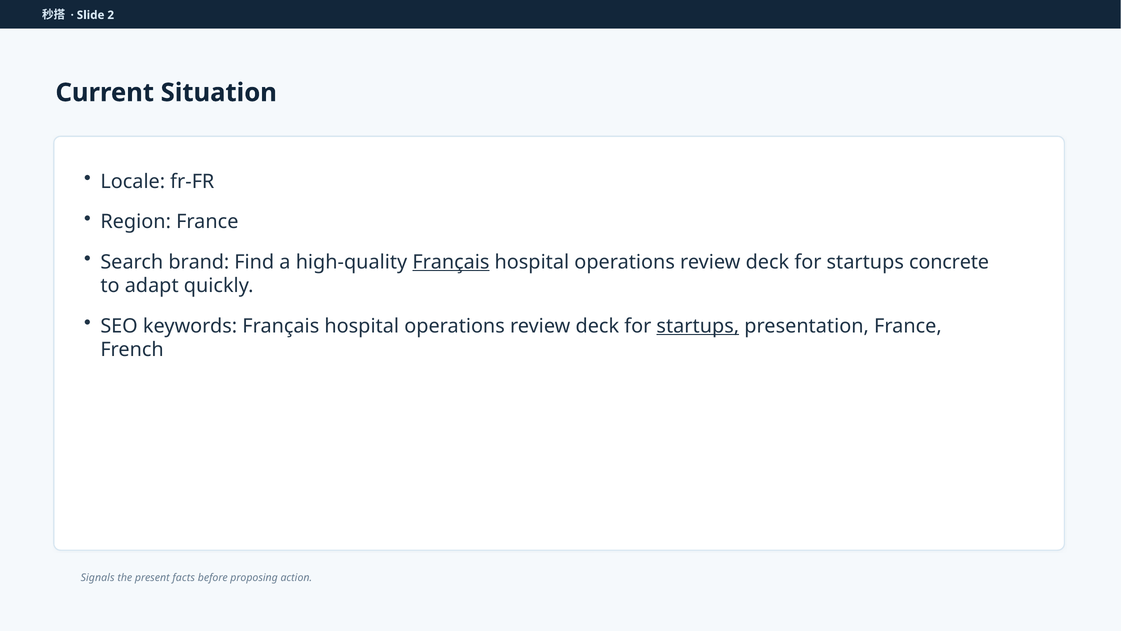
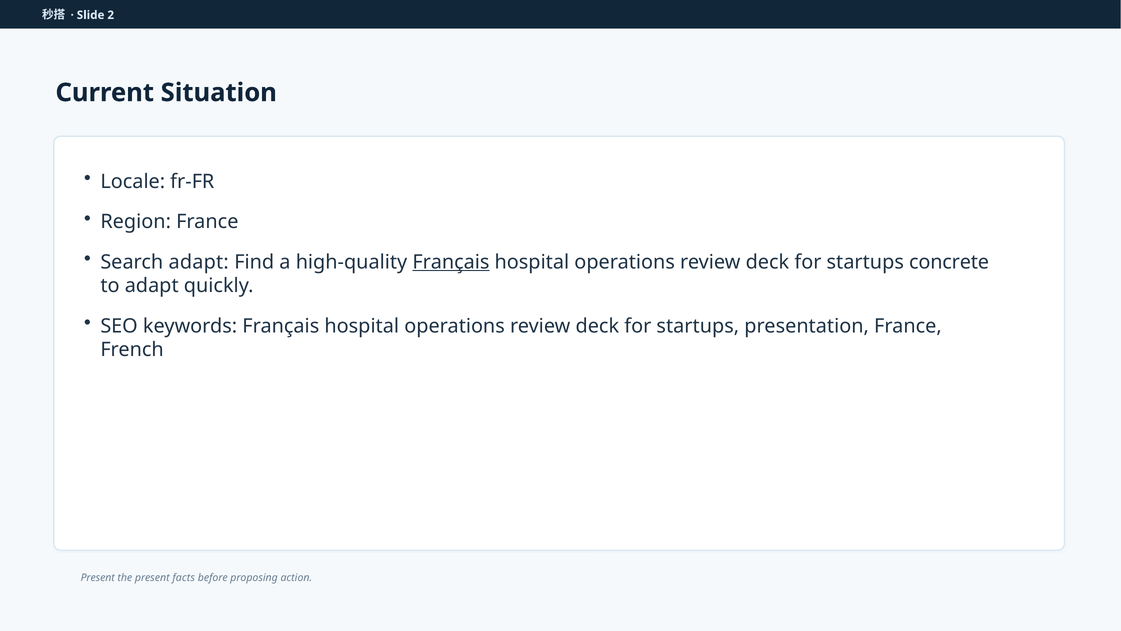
Search brand: brand -> adapt (199, 262)
startups underline: present -> none (698, 326)
Signals: Signals -> Present (98, 577)
